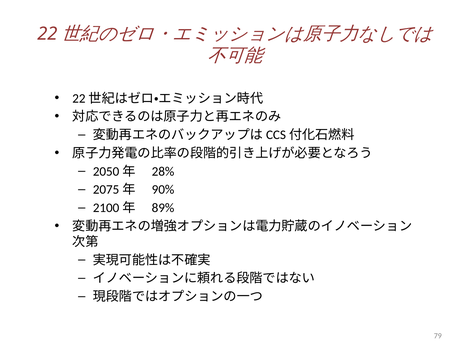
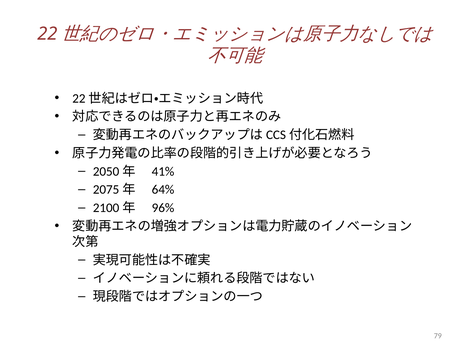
28%: 28% -> 41% (163, 172)
90%: 90% -> 64% (163, 190)
89%: 89% -> 96% (163, 208)
